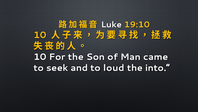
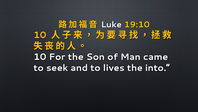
loud: loud -> lives (114, 68)
